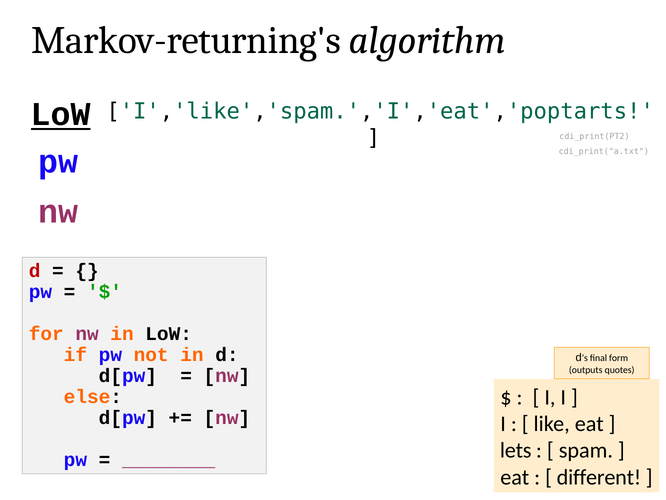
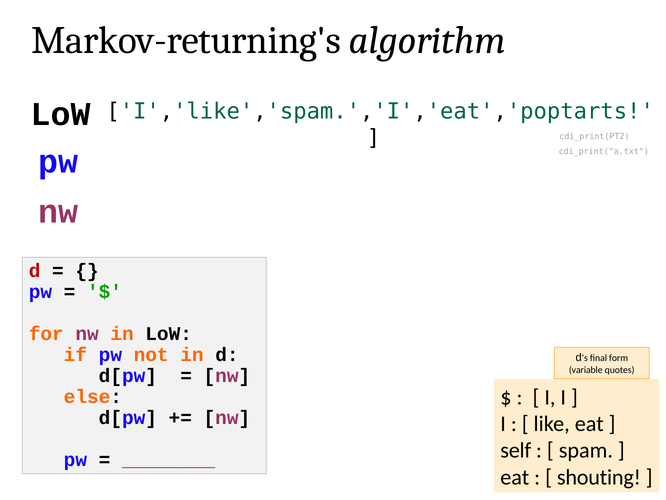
LoW underline: present -> none (61, 114)
outputs: outputs -> variable (586, 370)
lets: lets -> self (516, 450)
different: different -> shouting (599, 477)
